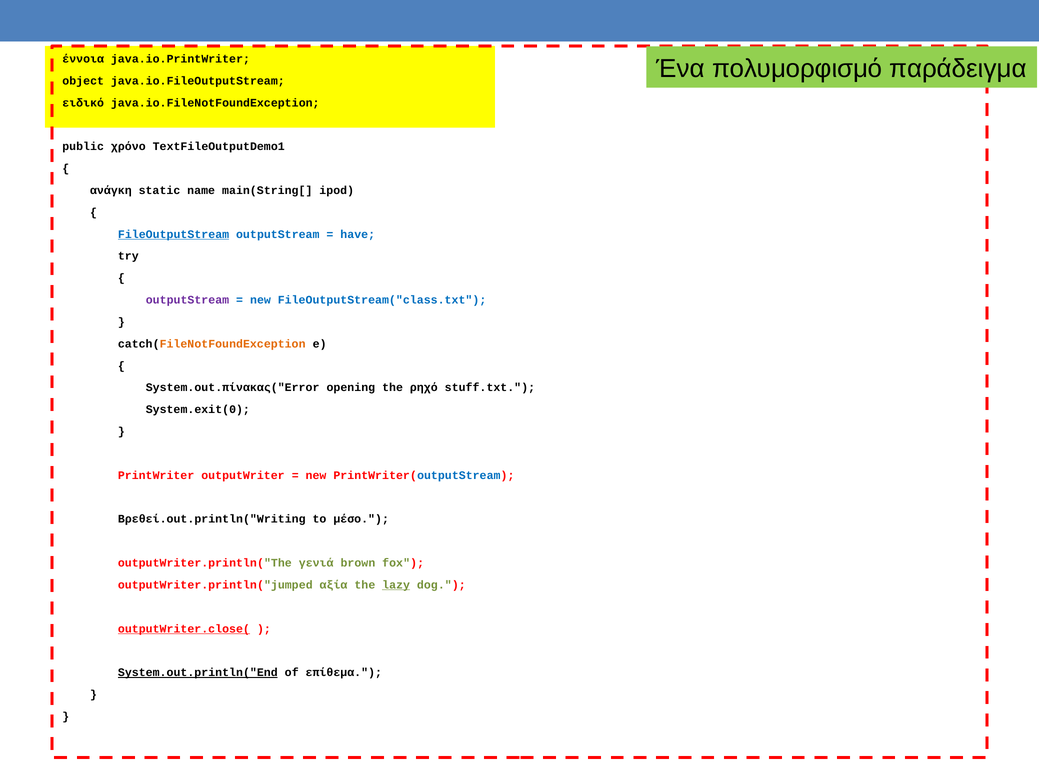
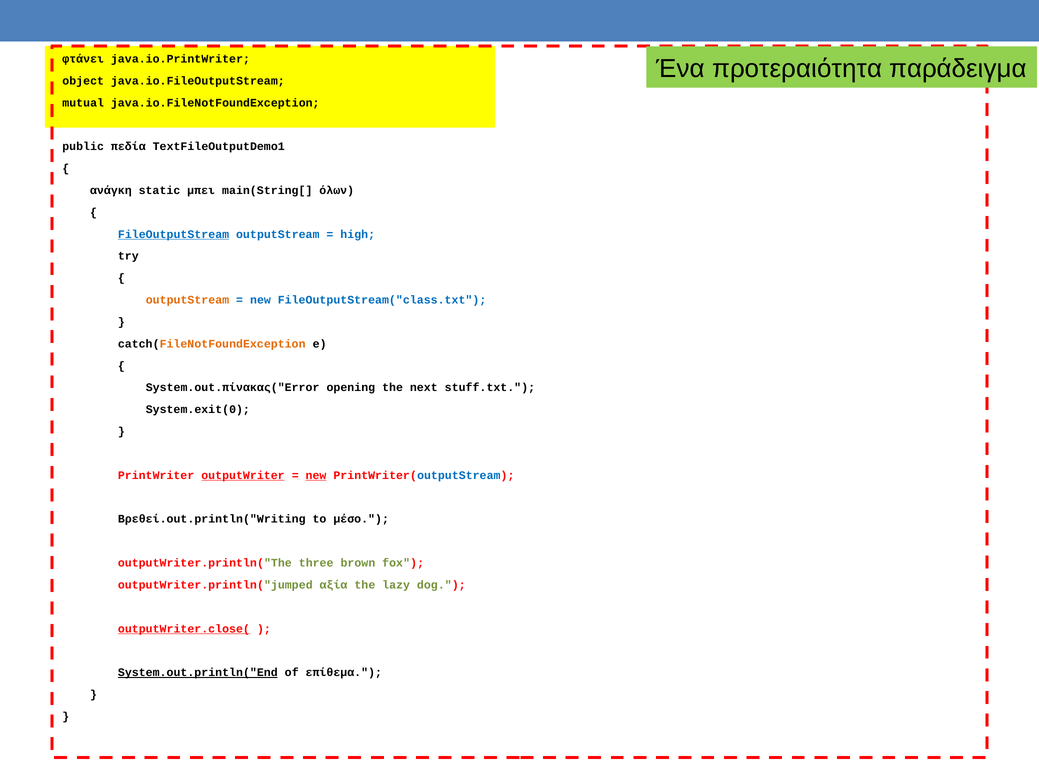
έννοια: έννοια -> φτάνει (83, 59)
πολυμορφισμό: πολυμορφισμό -> προτεραιότητα (797, 69)
ειδικό: ειδικό -> mutual (83, 103)
χρόνο: χρόνο -> πεδία (128, 147)
name: name -> μπει (201, 190)
ipod: ipod -> όλων (337, 190)
have: have -> high (358, 234)
outputStream colour: purple -> orange (187, 300)
ρηχό: ρηχό -> next (424, 388)
outputWriter underline: none -> present (243, 475)
new underline: none -> present (316, 475)
γενιά: γενιά -> three (316, 563)
lazy underline: present -> none (396, 585)
